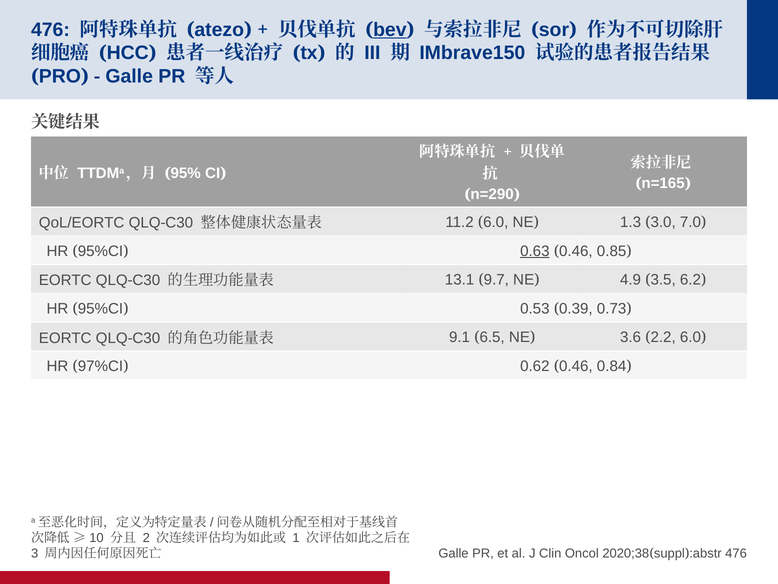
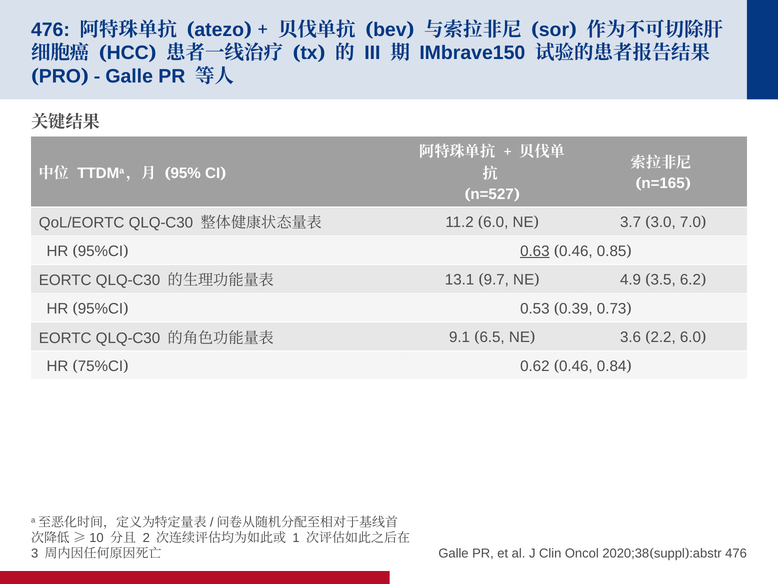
bev underline: present -> none (390, 30)
n=290: n=290 -> n=527 (492, 194)
1.3: 1.3 -> 3.7 (631, 222)
97%CI: 97%CI -> 75%CI (100, 366)
